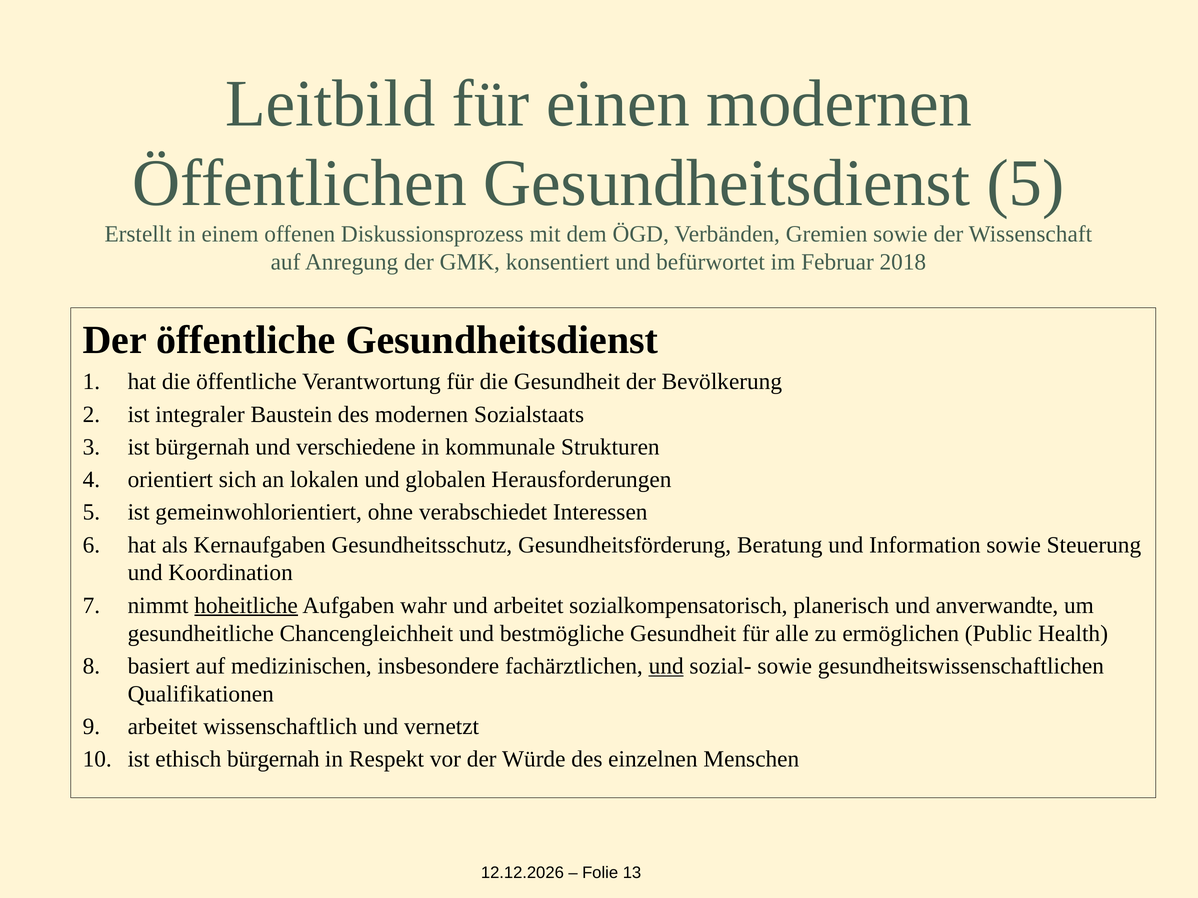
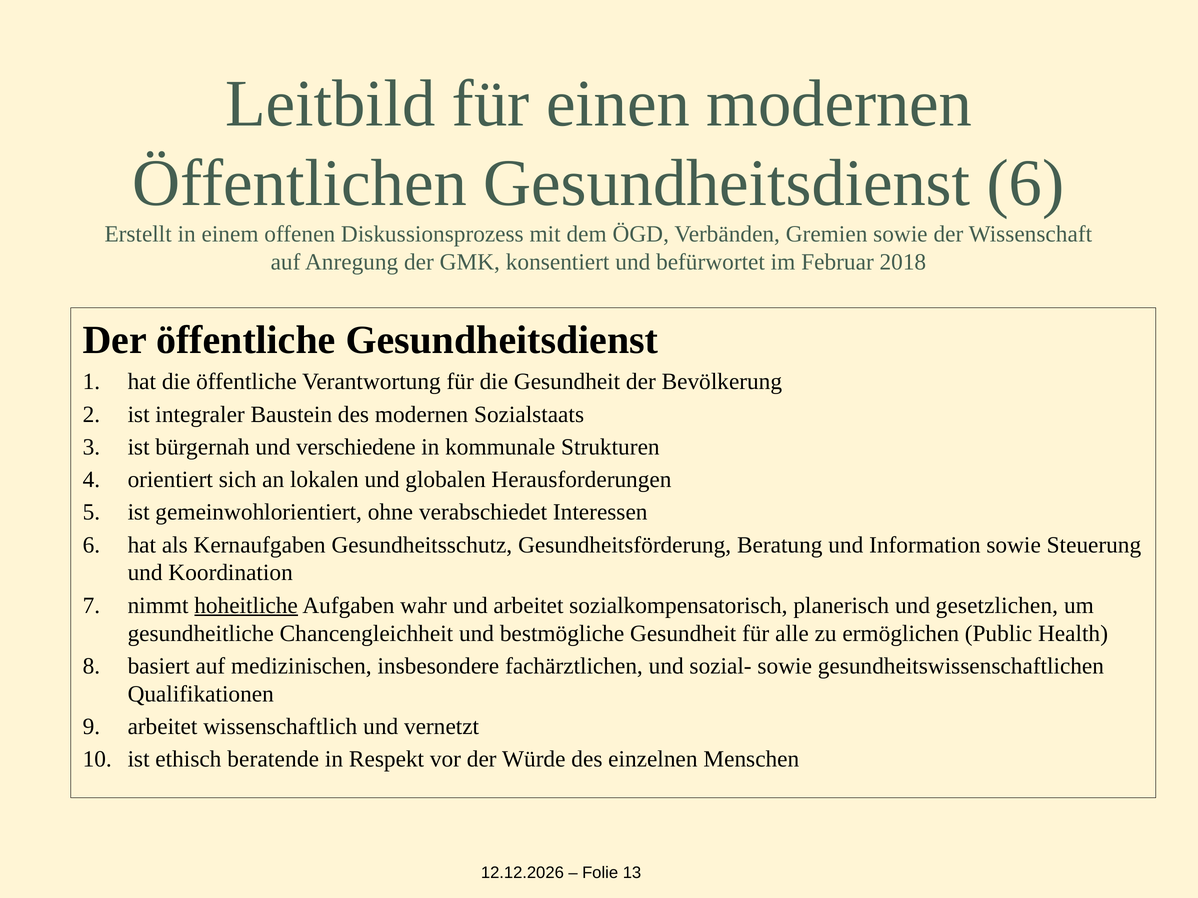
Gesundheitsdienst 5: 5 -> 6 (1025, 184)
anverwandte: anverwandte -> gesetzlichen (997, 606)
und underline: present -> none (666, 666)
ethisch bürgernah: bürgernah -> beratende (273, 760)
